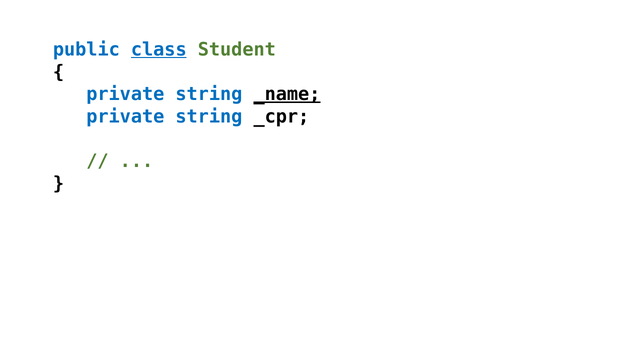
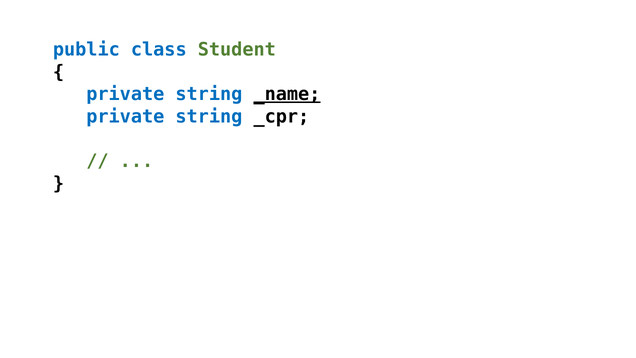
class underline: present -> none (159, 50)
